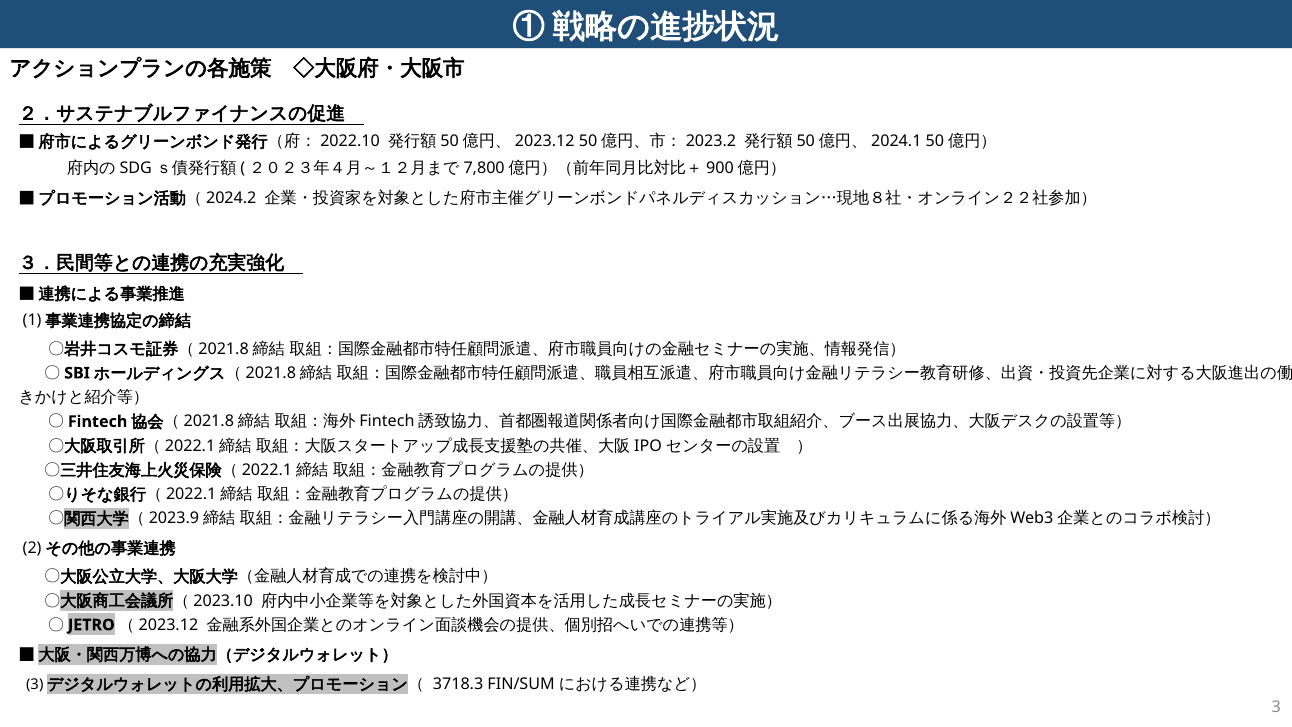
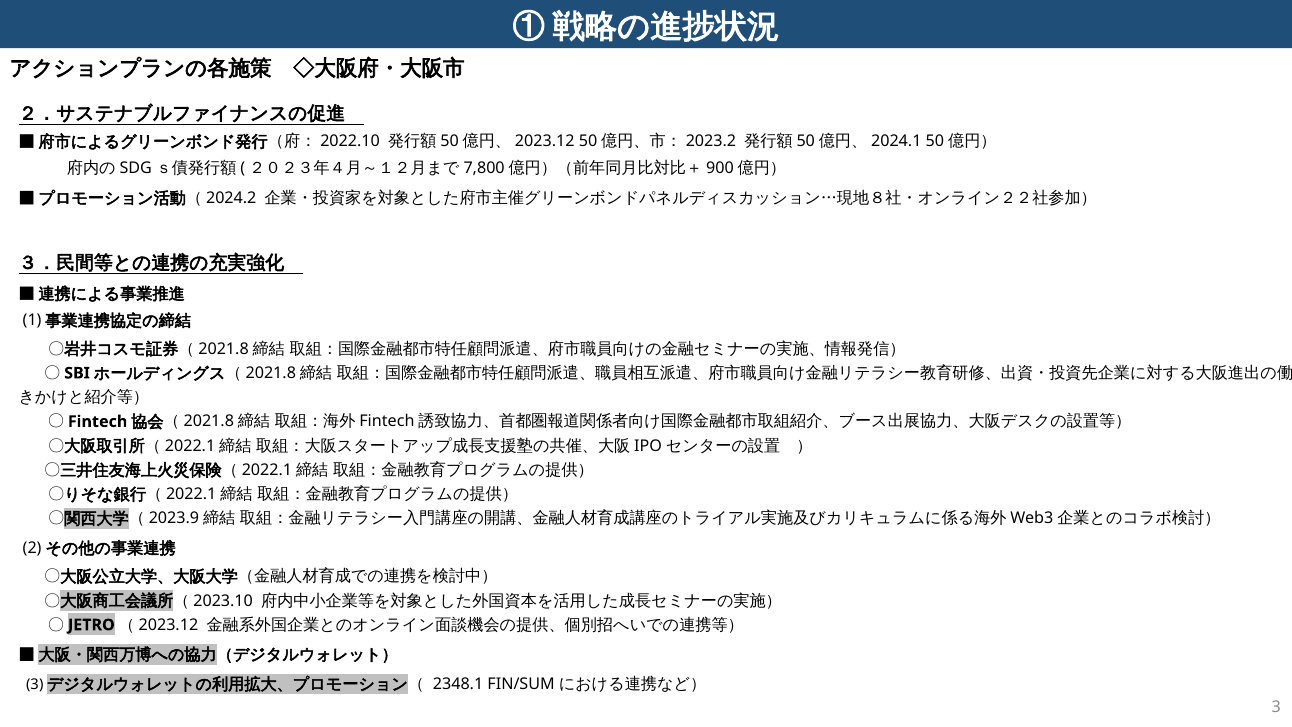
3718.3: 3718.3 -> 2348.1 (458, 684)
